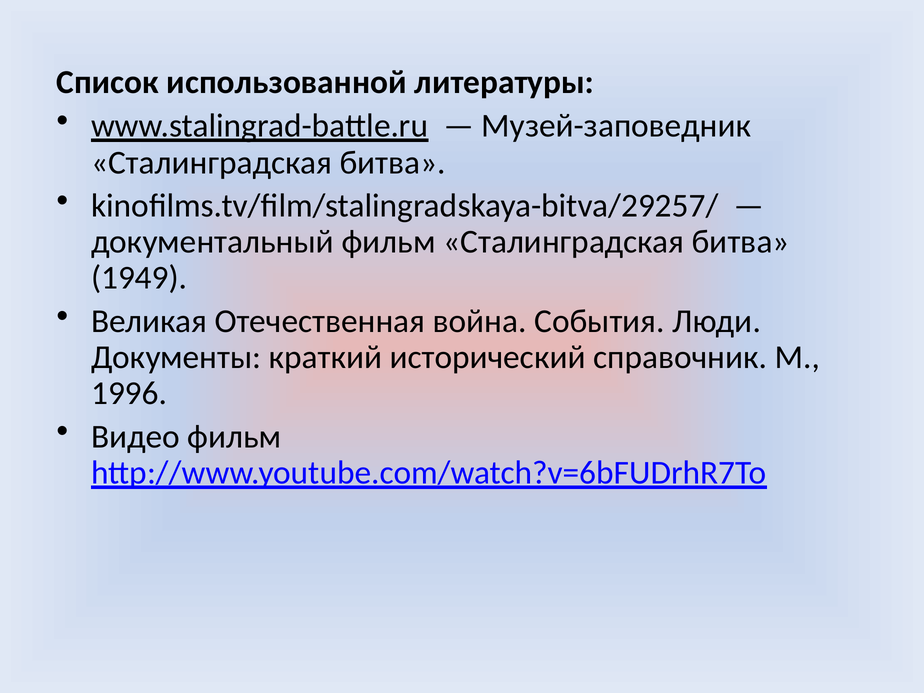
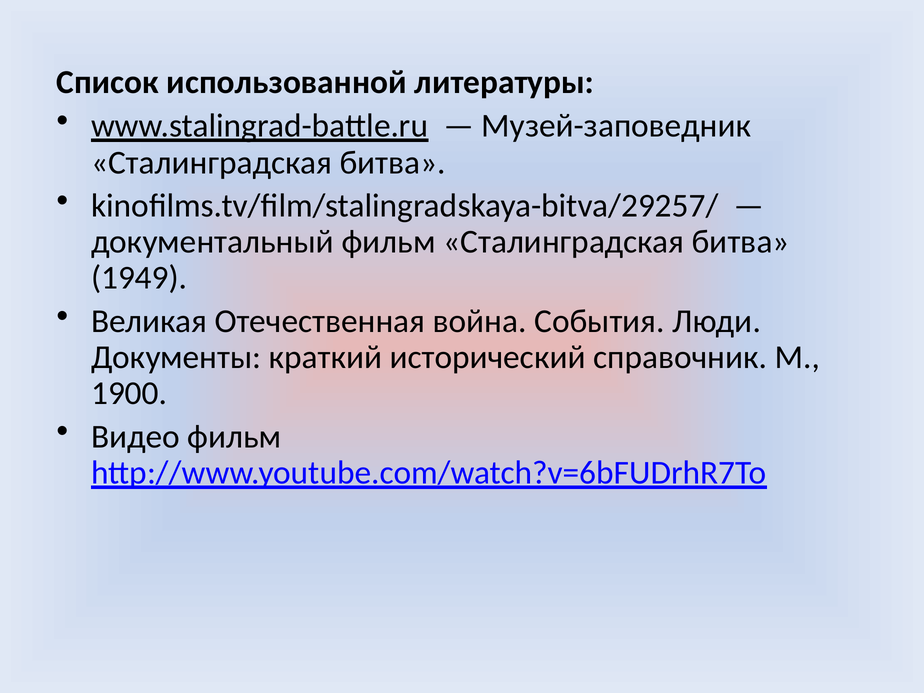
1996: 1996 -> 1900 (129, 393)
